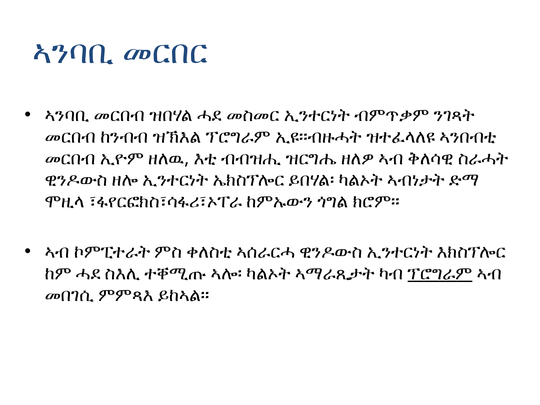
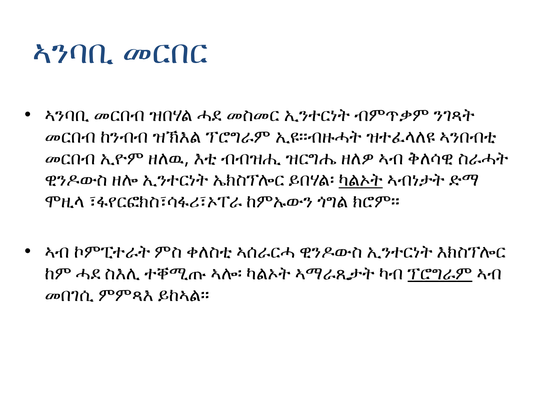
ካልኦት underline: none -> present (361, 180)
